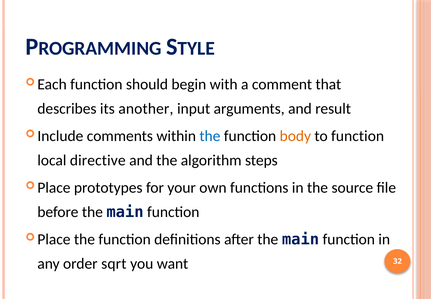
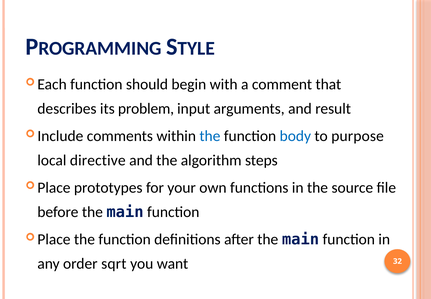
another: another -> problem (146, 108)
body colour: orange -> blue (295, 136)
to function: function -> purpose (358, 136)
